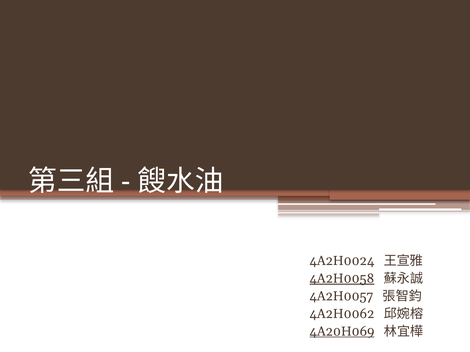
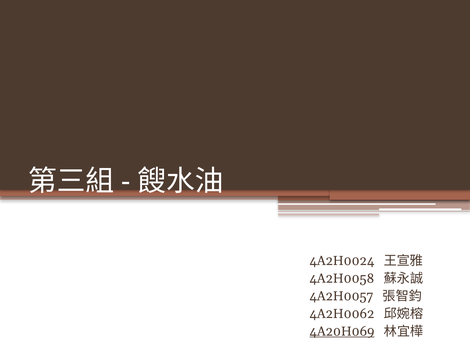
4A2H0058 underline: present -> none (342, 279)
